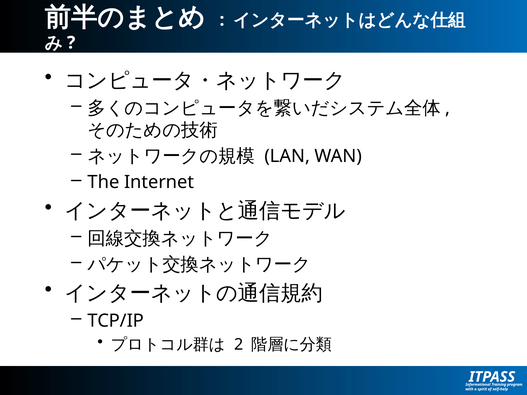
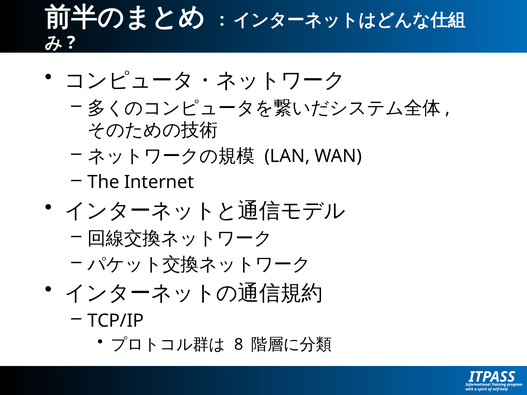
2: 2 -> 8 (239, 345)
